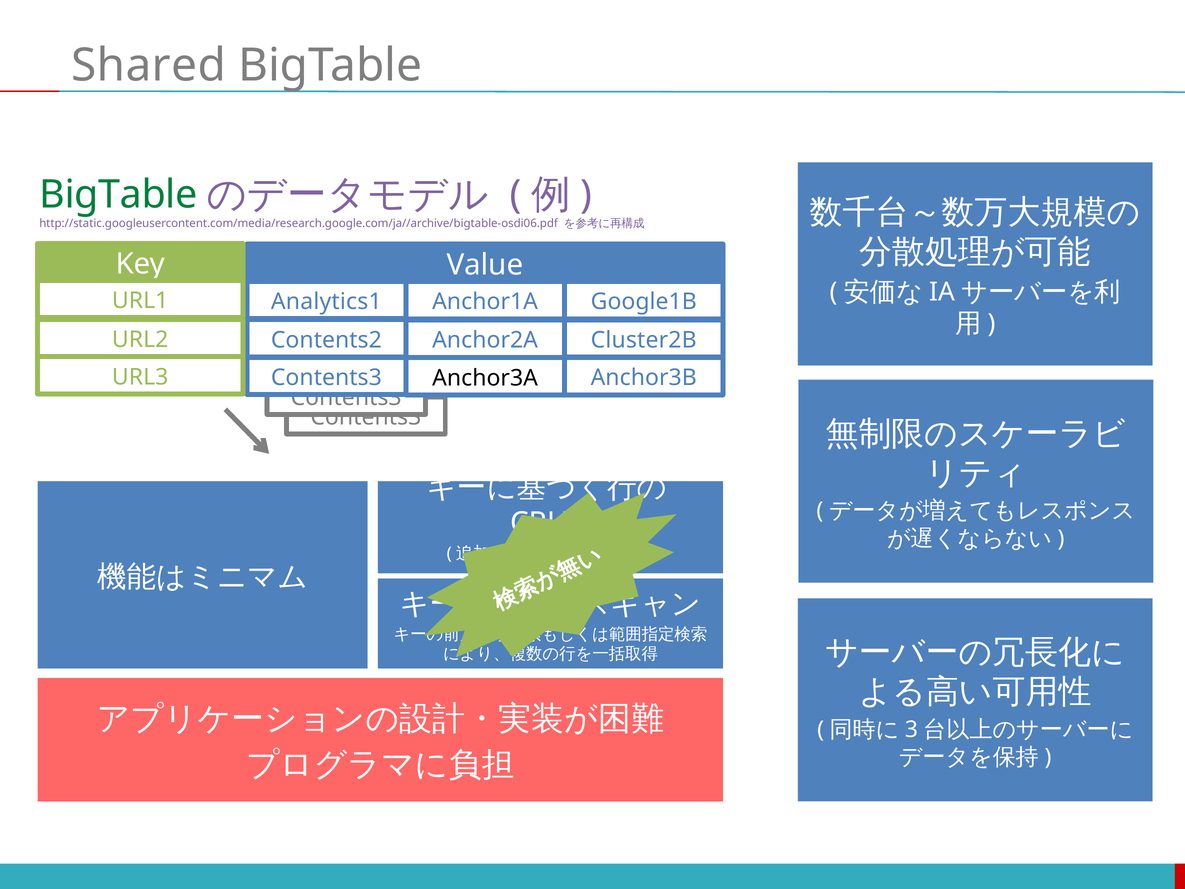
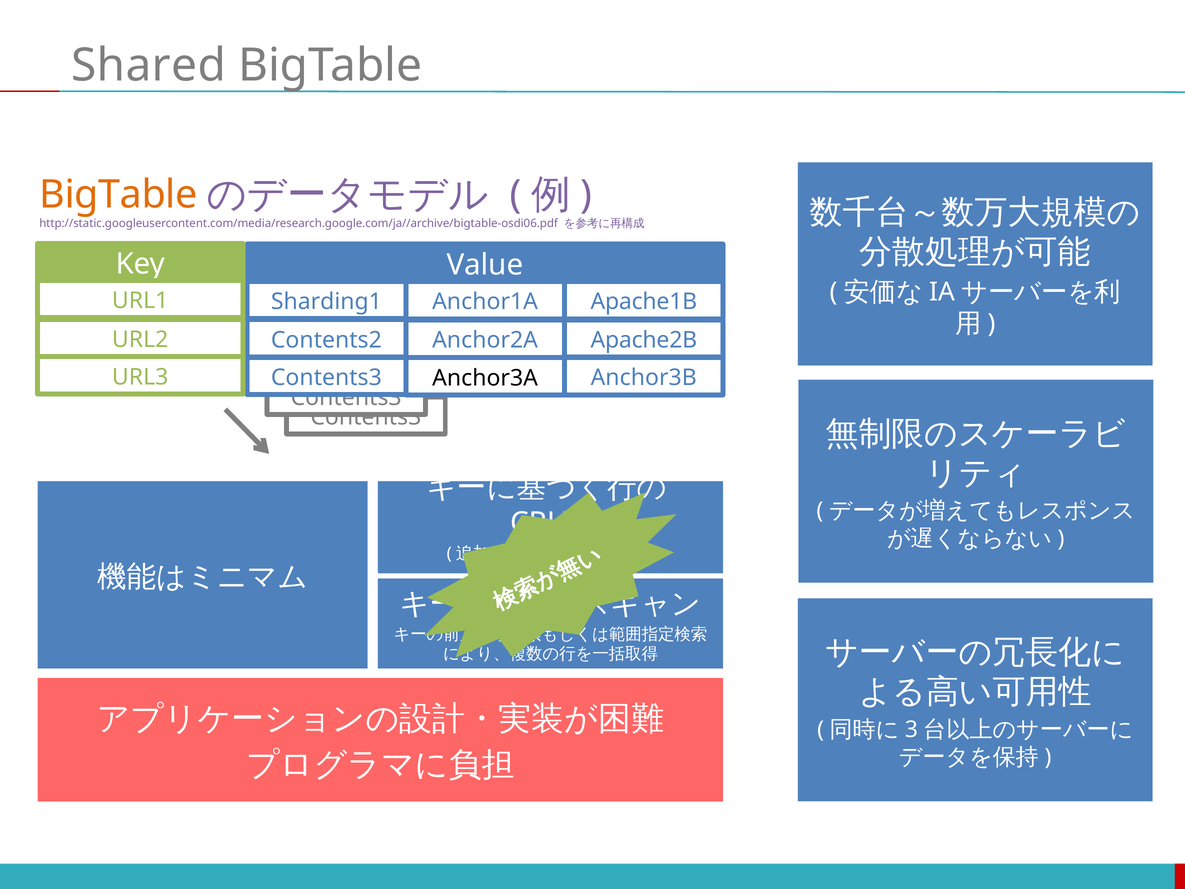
BigTable colour: green -> orange (118, 195)
Analytics1: Analytics1 -> Sharding1 (326, 301)
Google1B: Google1B -> Apache1B (644, 302)
Cluster2B: Cluster2B -> Apache2B (644, 340)
